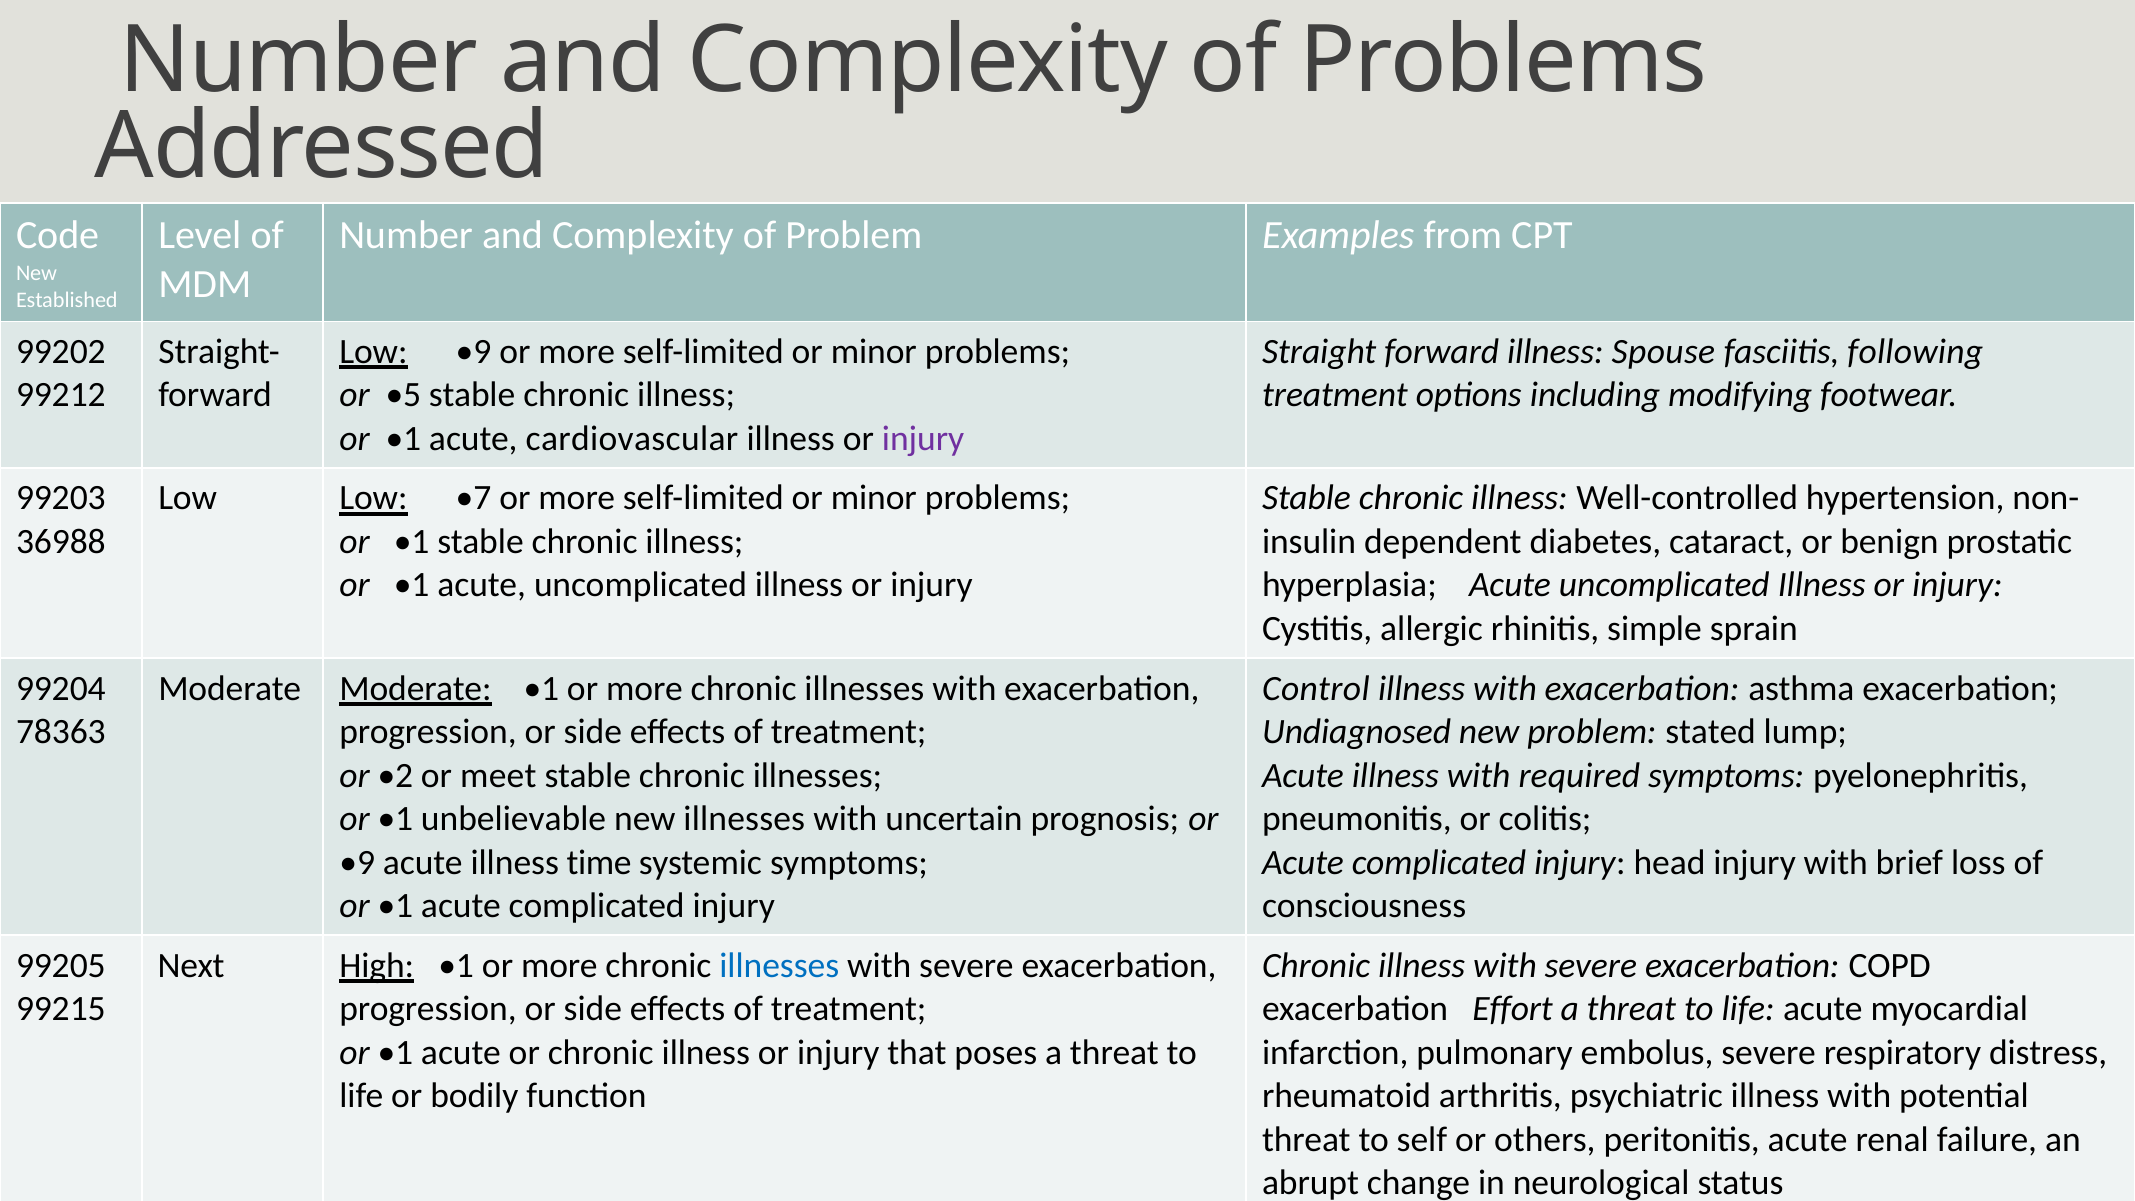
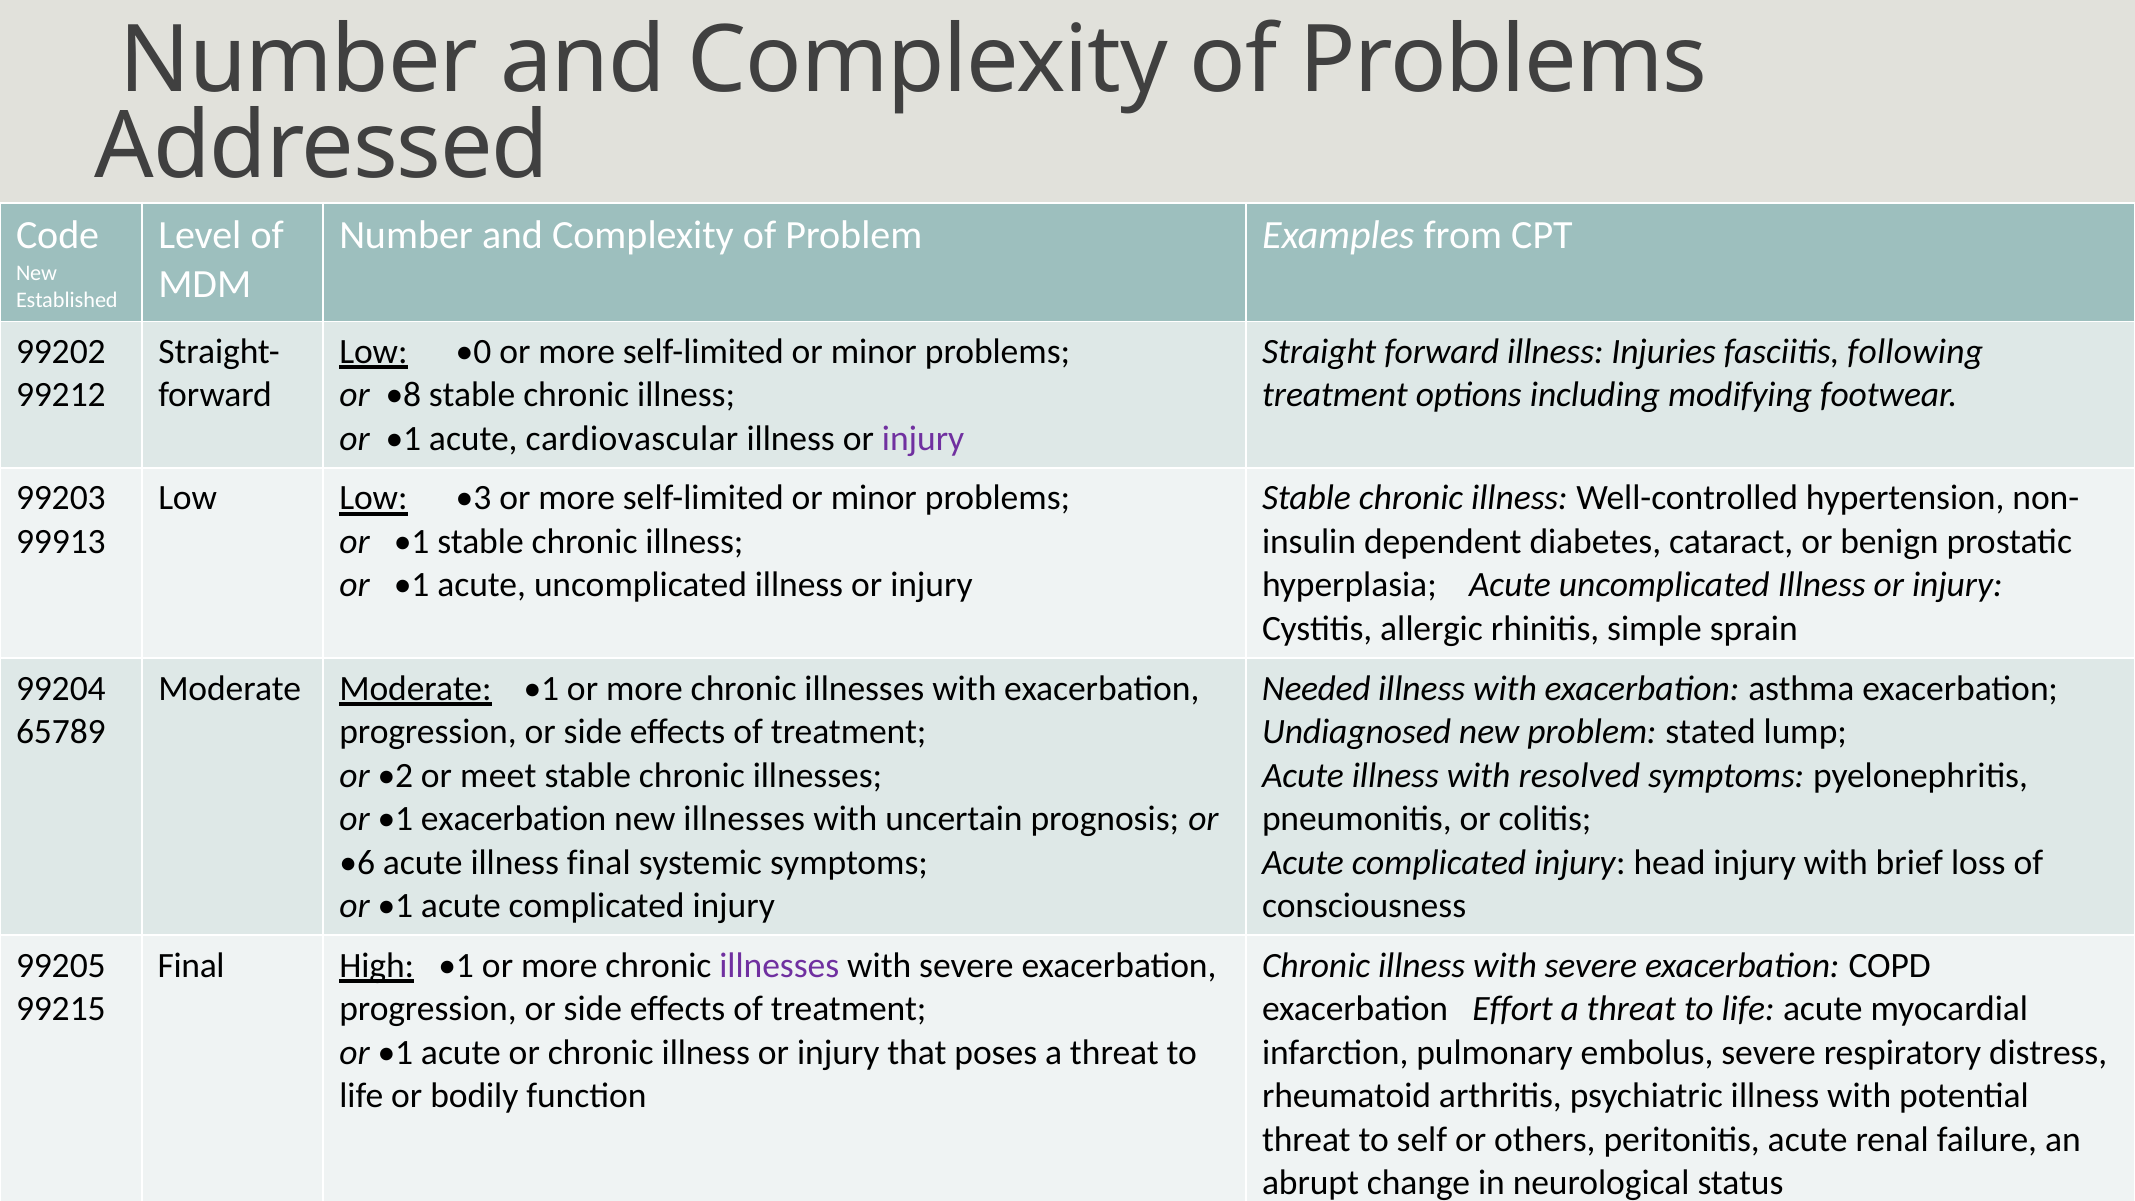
Low •9: •9 -> •0 (474, 352)
Spouse: Spouse -> Injuries (1664, 352)
•5: •5 -> •8 (403, 395)
•7: •7 -> •3 (474, 498)
36988: 36988 -> 99913 (61, 542)
Control: Control -> Needed (1316, 688)
78363: 78363 -> 65789 (61, 732)
required: required -> resolved (1579, 775)
•1 unbelievable: unbelievable -> exacerbation (514, 819)
•9: •9 -> •6 (357, 862)
illness time: time -> final (599, 862)
Next: Next -> Final (191, 965)
illnesses colour: blue -> purple (779, 965)
